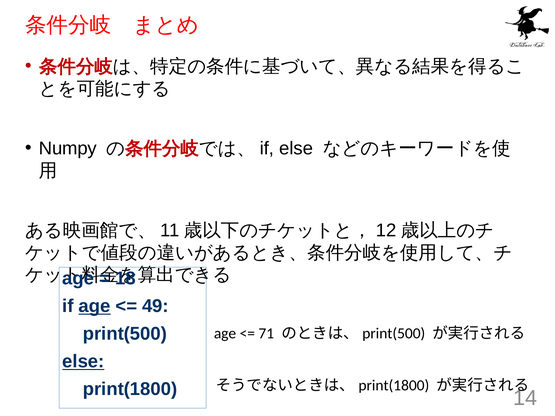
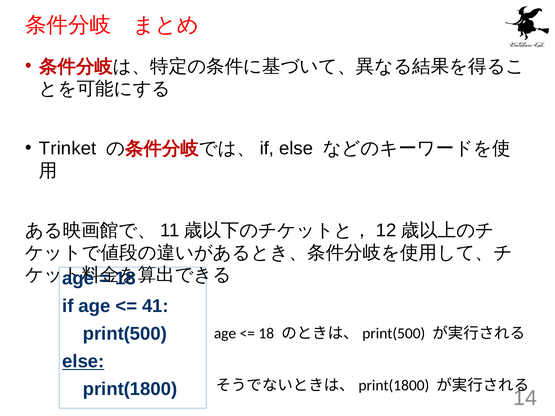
Numpy: Numpy -> Trinket (68, 149)
age underline: present -> none (95, 306)
49: 49 -> 41 (155, 306)
71: 71 -> 18 (266, 334)
